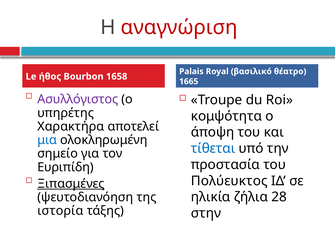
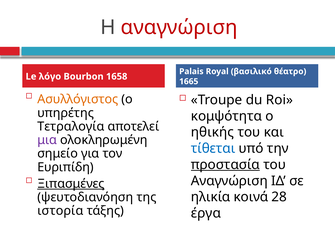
ήθος: ήθος -> λόγο (50, 77)
Ασυλλόγιστος colour: purple -> orange (78, 99)
Χαρακτήρα: Χαρακτήρα -> Τετραλογία (71, 127)
άποψη: άποψη -> ηθικής (212, 132)
μια colour: blue -> purple (47, 140)
προστασία underline: none -> present (225, 165)
Πολύευκτος: Πολύευκτος -> Αναγνώριση (229, 181)
ζήλια: ζήλια -> κοινά (251, 197)
στην: στην -> έργα (206, 213)
